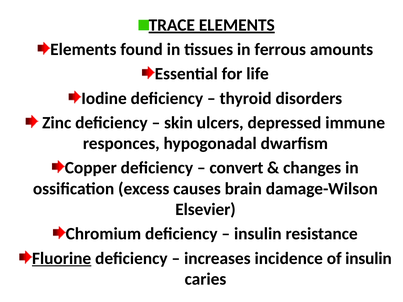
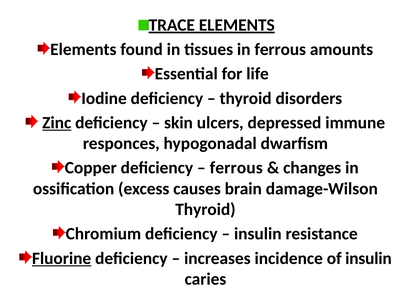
Zinc underline: none -> present (57, 123)
convert: convert -> ferrous (236, 168)
Elsevier: Elsevier -> Thyroid (205, 210)
